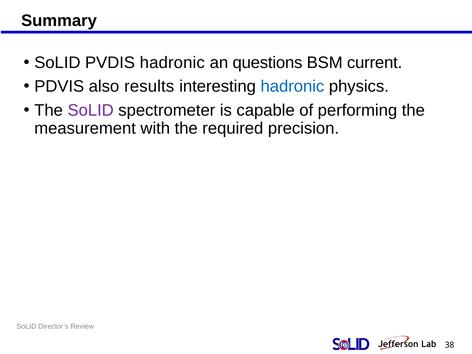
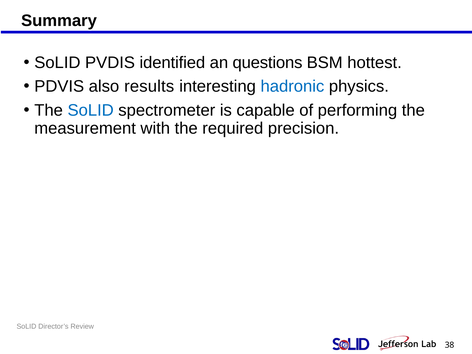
PVDIS hadronic: hadronic -> identified (172, 63)
current: current -> hottest (375, 63)
SoLID colour: purple -> blue (91, 110)
